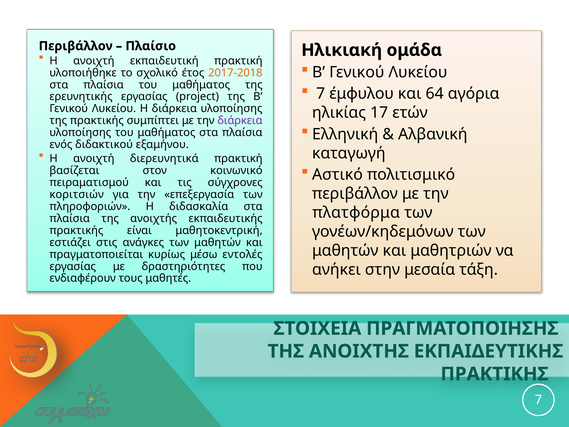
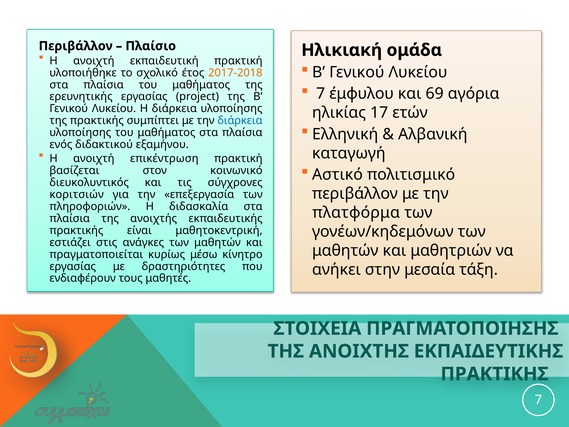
64: 64 -> 69 (435, 94)
διάρκεια colour: purple -> blue (240, 121)
διερευνητικά: διερευνητικά -> επικέντρωση (164, 159)
πειραματισμού: πειραματισμού -> διευκολυντικός (89, 182)
εντολές: εντολές -> κίνητρο (243, 254)
